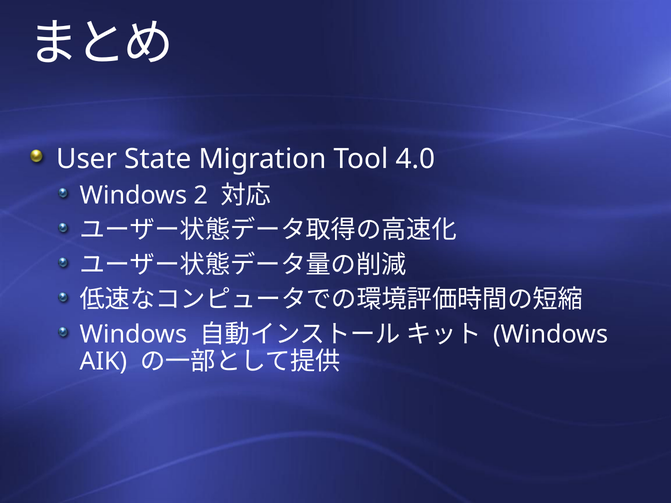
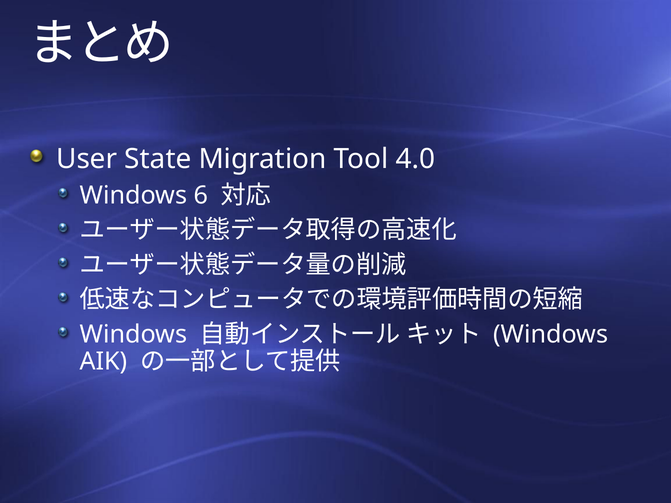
2: 2 -> 6 (201, 196)
